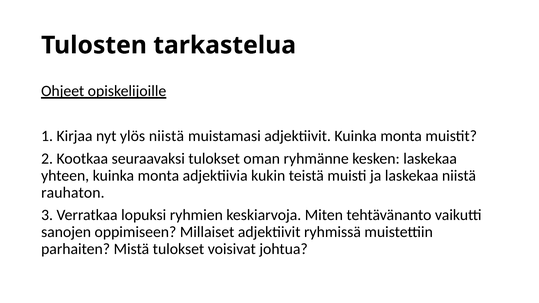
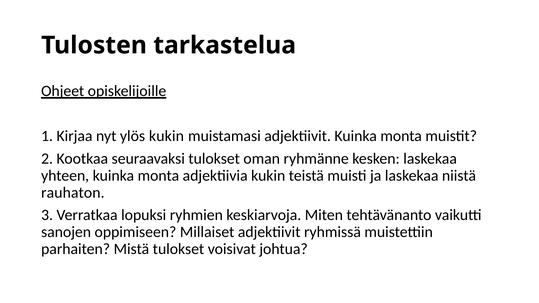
ylös niistä: niistä -> kukin (166, 136)
